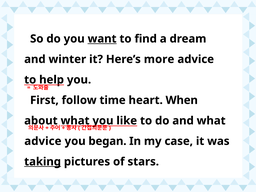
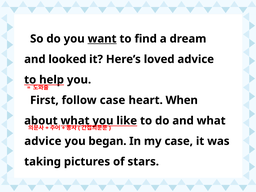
winter: winter -> looked (67, 59)
more: more -> loved (159, 59)
follow time: time -> case (113, 100)
taking underline: present -> none (43, 162)
